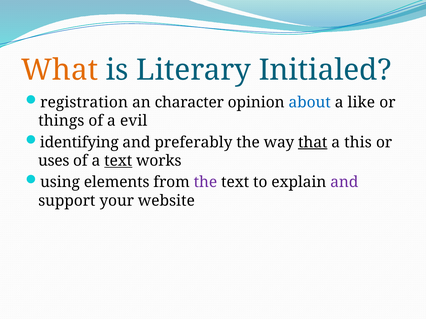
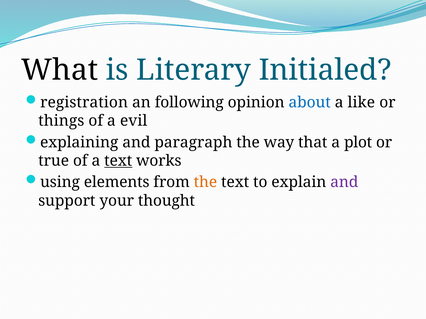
What colour: orange -> black (60, 70)
character: character -> following (189, 103)
identifying: identifying -> explaining (79, 143)
preferably: preferably -> paragraph (193, 143)
that underline: present -> none (313, 143)
this: this -> plot (358, 143)
uses: uses -> true (54, 161)
the colour: purple -> orange (205, 182)
website: website -> thought (166, 201)
